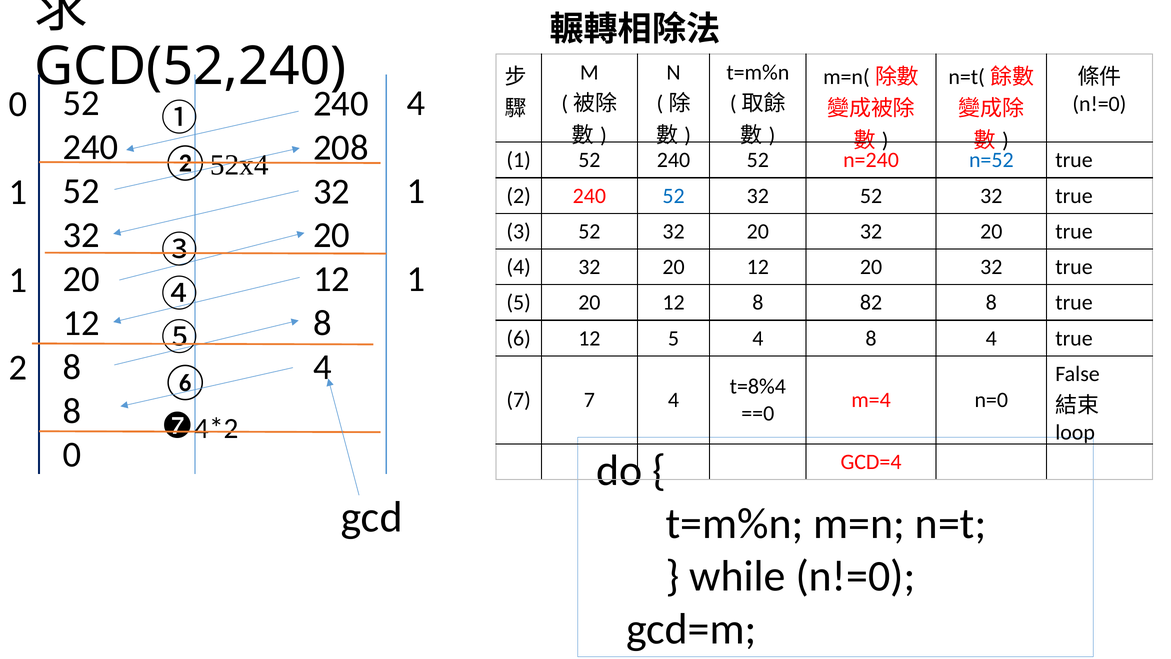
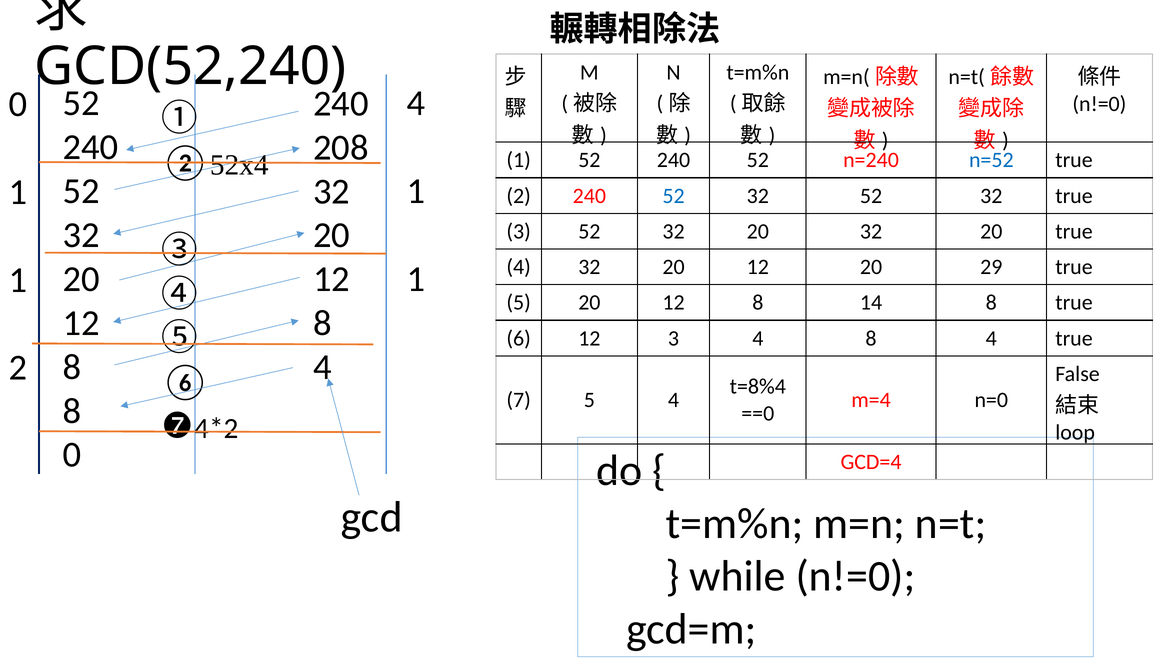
12 20 32: 32 -> 29 (991, 267)
82: 82 -> 14 (871, 303)
12 5: 5 -> 3 (674, 338)
7 7: 7 -> 5 (589, 400)
